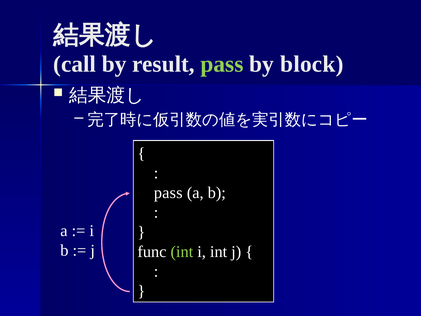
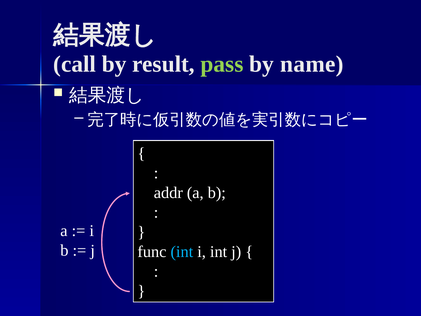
block: block -> name (312, 64)
pass: pass -> addr (168, 193)
int colour: light green -> light blue (182, 252)
